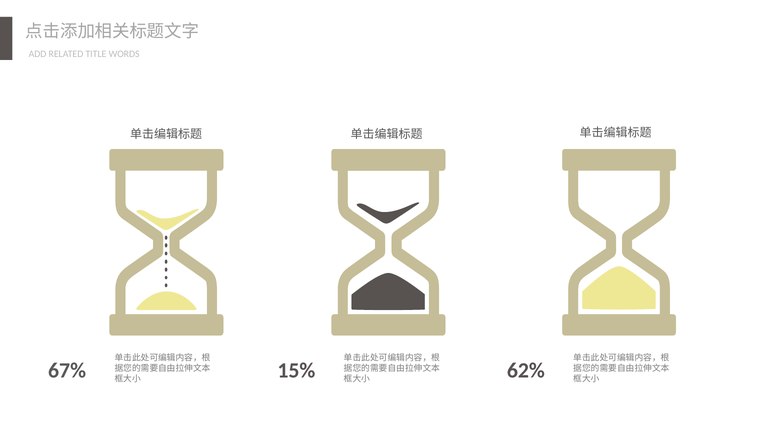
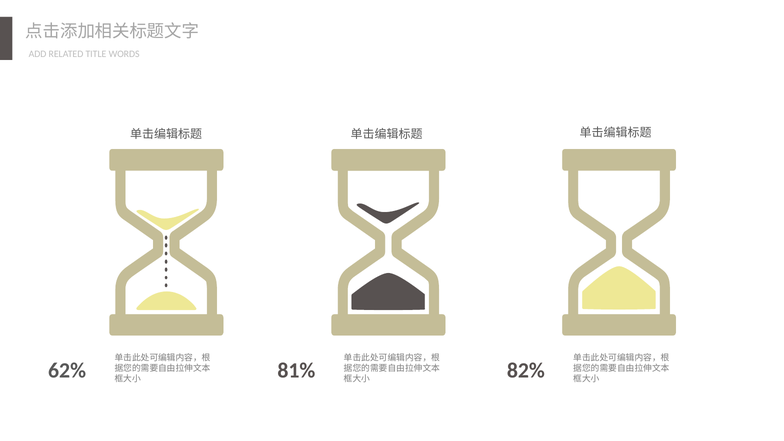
67%: 67% -> 62% (67, 371)
15%: 15% -> 81% (296, 371)
62%: 62% -> 82% (526, 371)
